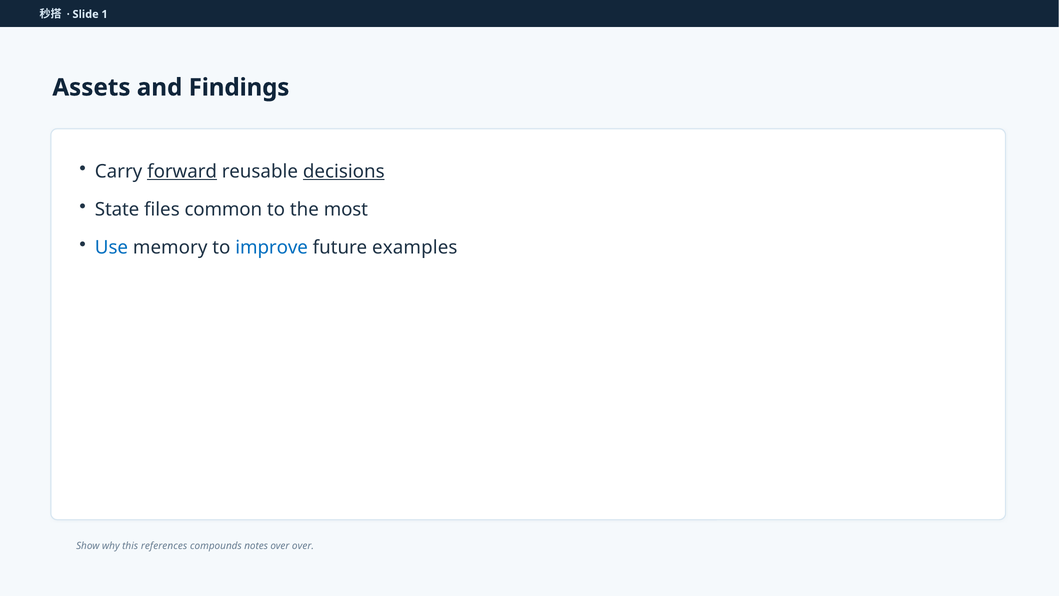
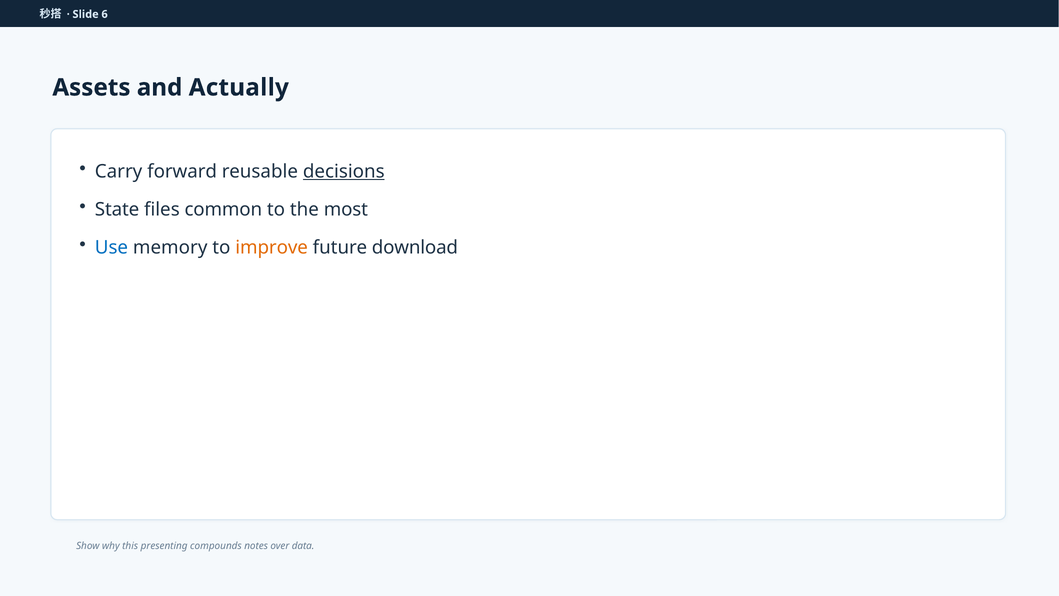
1: 1 -> 6 (105, 14)
Findings: Findings -> Actually (239, 87)
forward underline: present -> none (182, 171)
improve colour: blue -> orange (272, 247)
examples: examples -> download (415, 247)
references: references -> presenting (164, 546)
over over: over -> data (303, 546)
